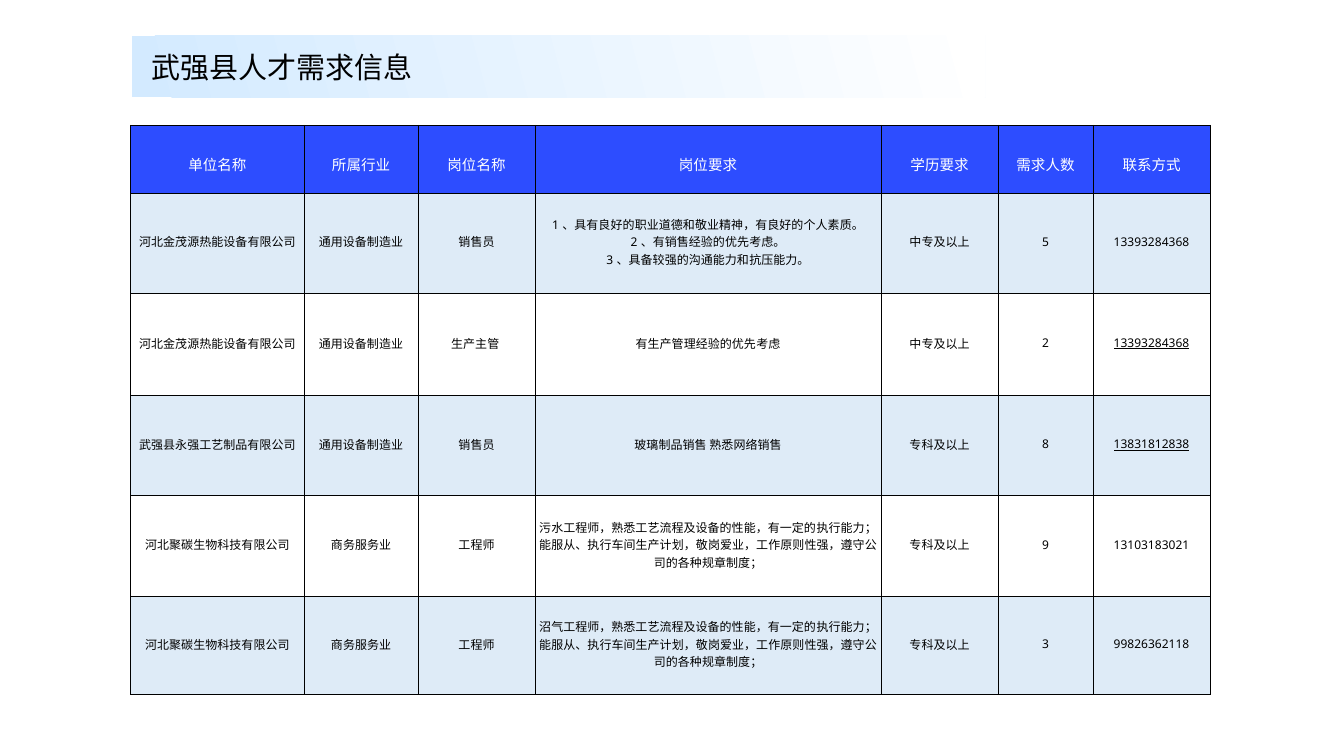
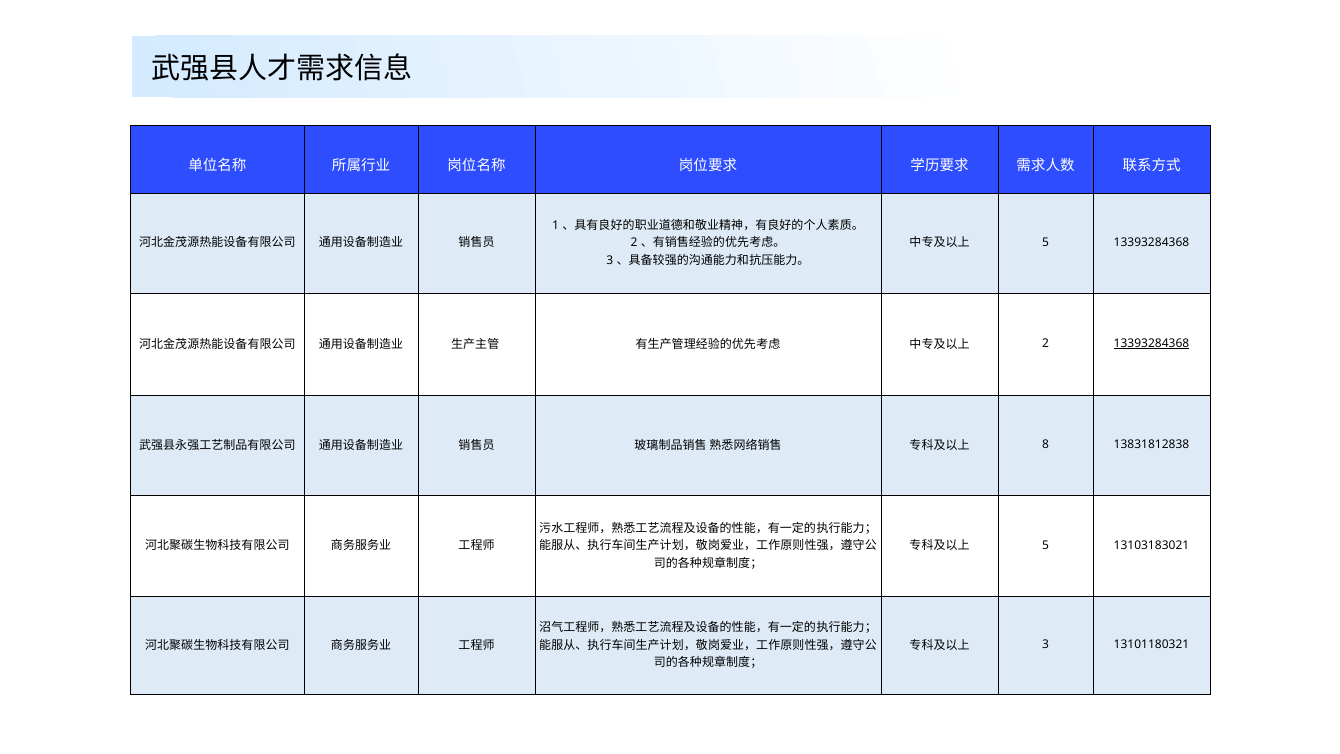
13831812838 underline: present -> none (1151, 445)
9: 9 -> 5 (1046, 545)
99826362118: 99826362118 -> 13101180321 (1151, 644)
